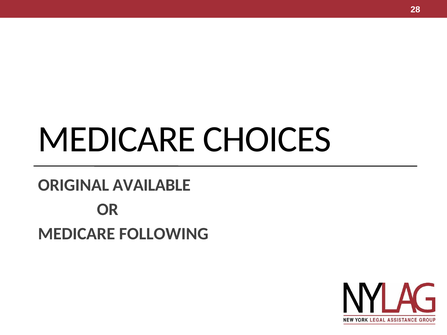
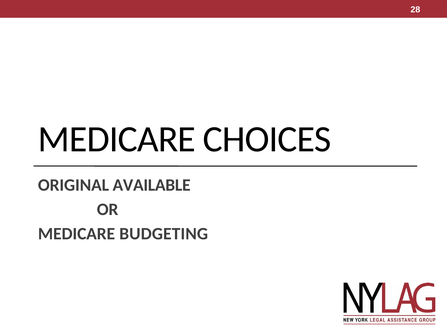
FOLLOWING: FOLLOWING -> BUDGETING (164, 234)
